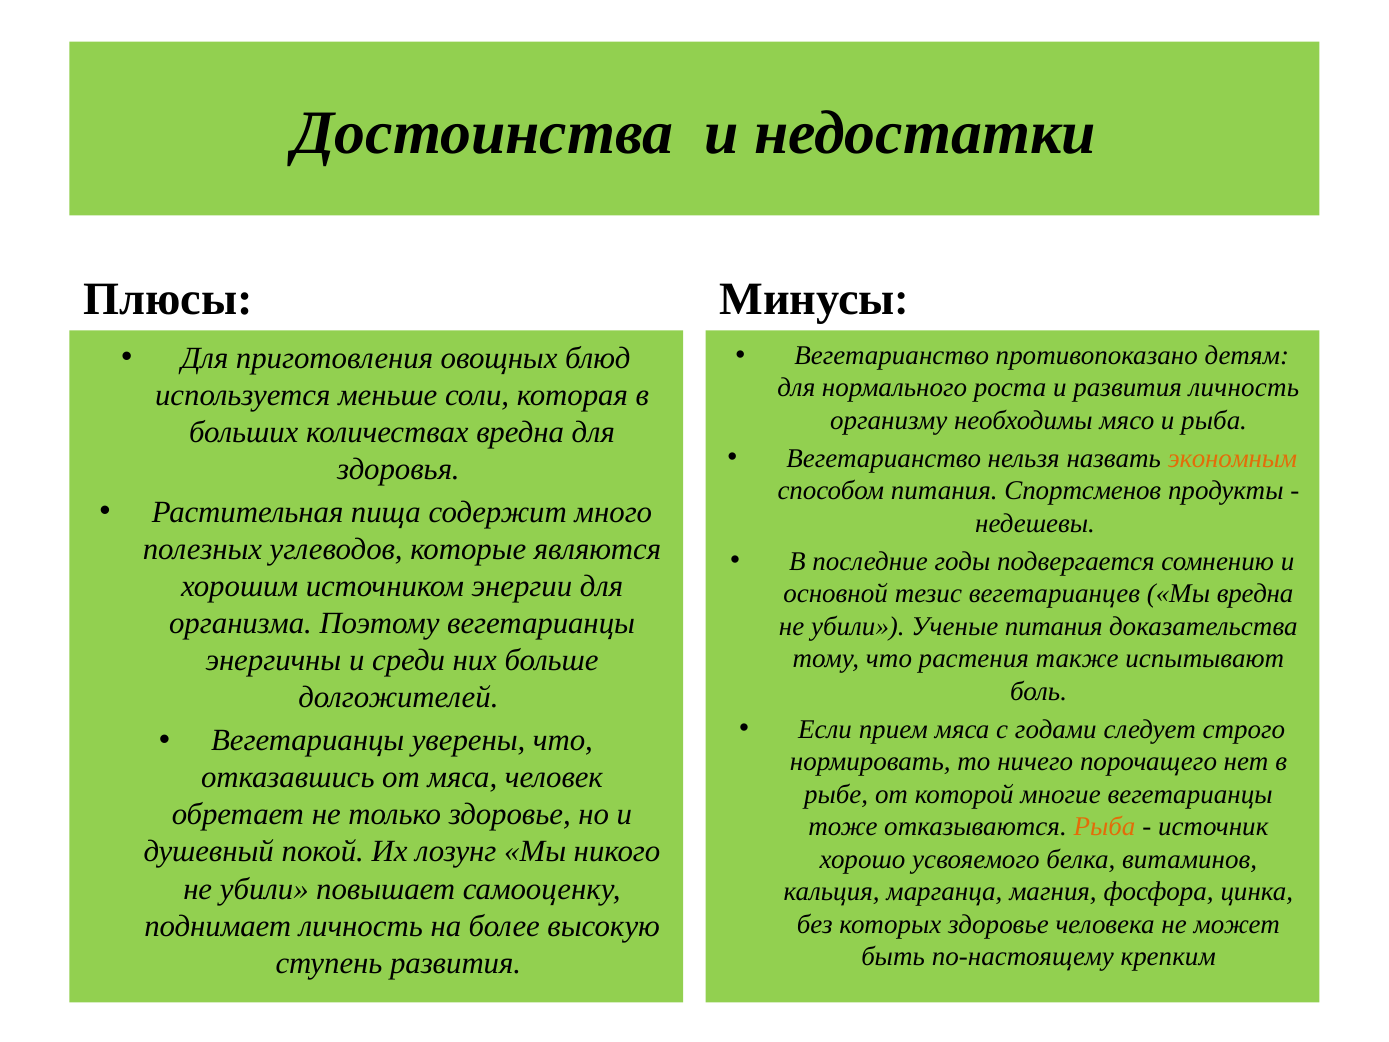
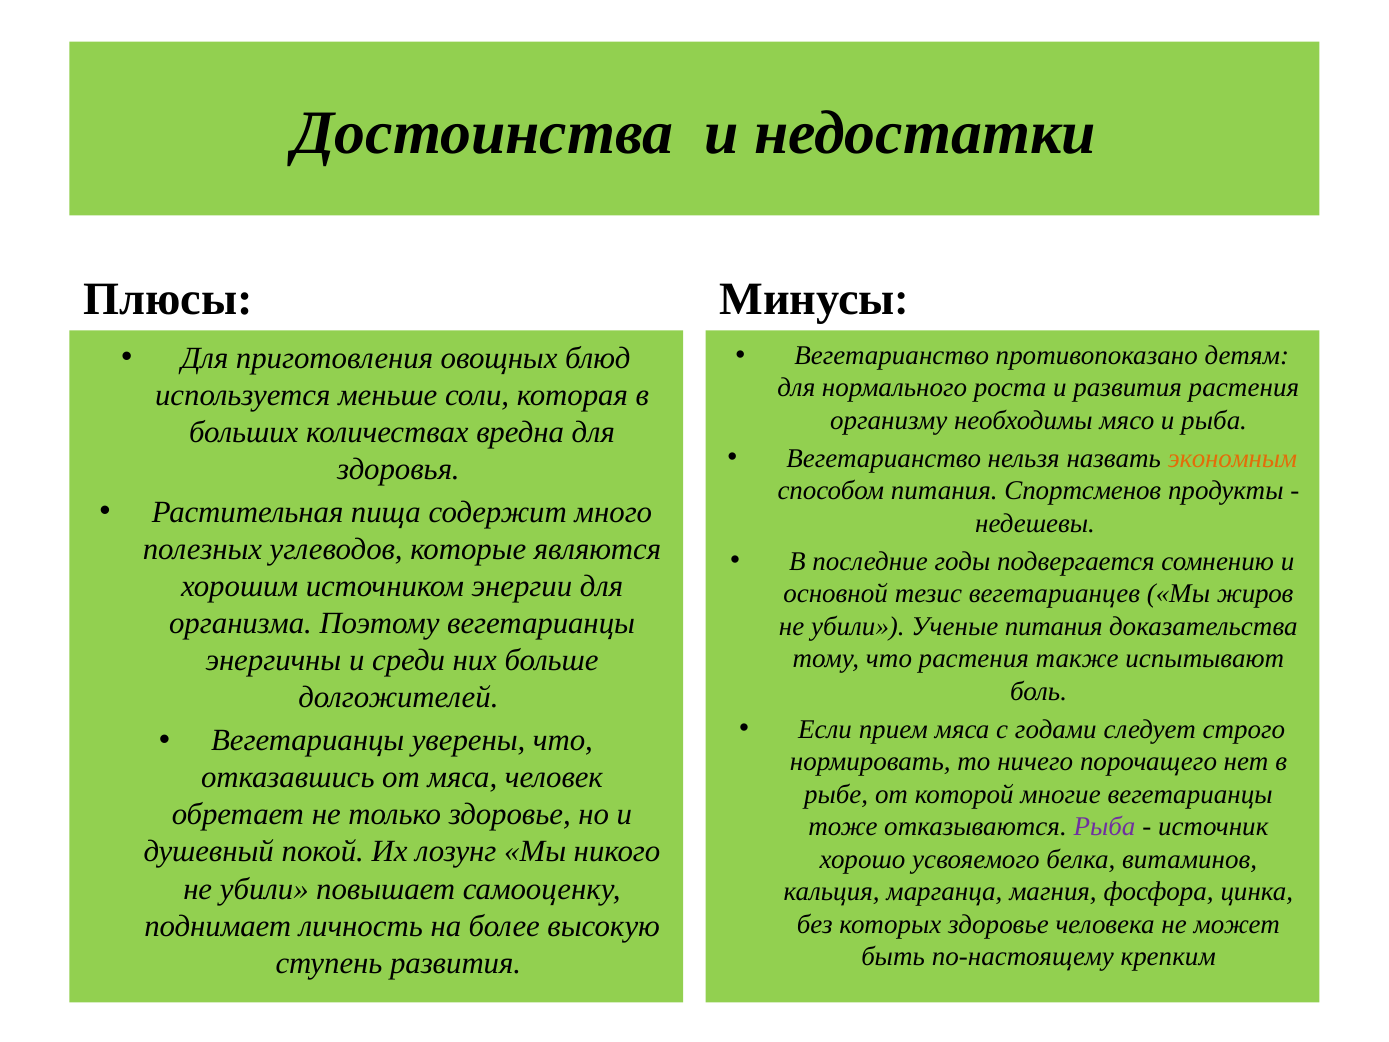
развития личность: личность -> растения (1244, 388)
Мы вредна: вредна -> жиров (1255, 594)
Рыба colour: orange -> purple (1105, 826)
